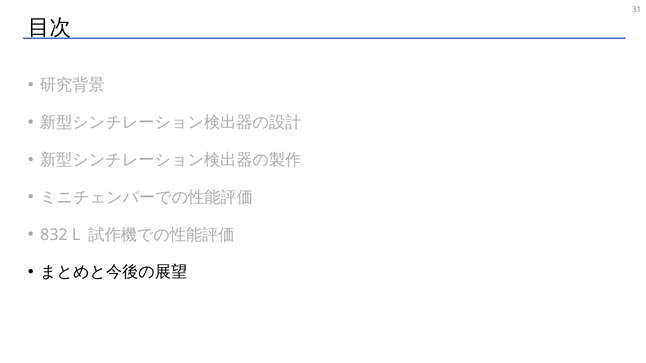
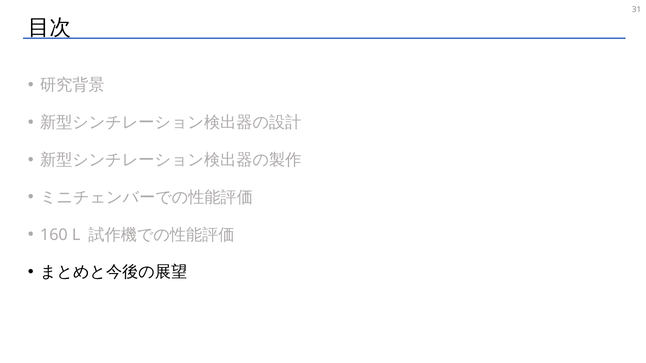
832: 832 -> 160 (54, 235)
